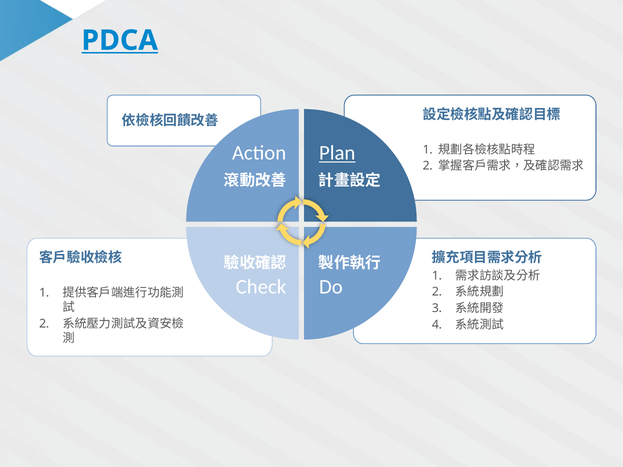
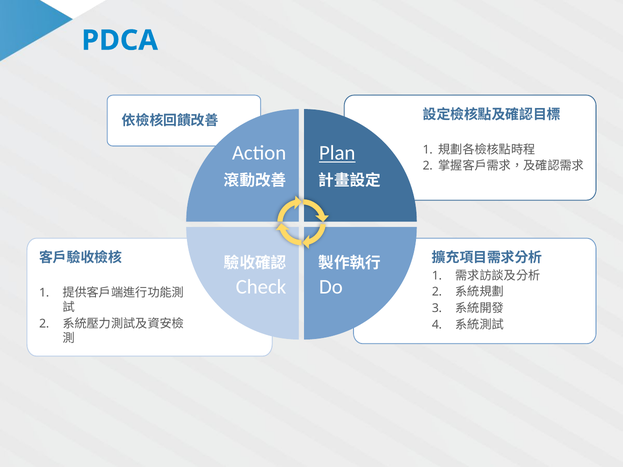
PDCA underline: present -> none (120, 40)
